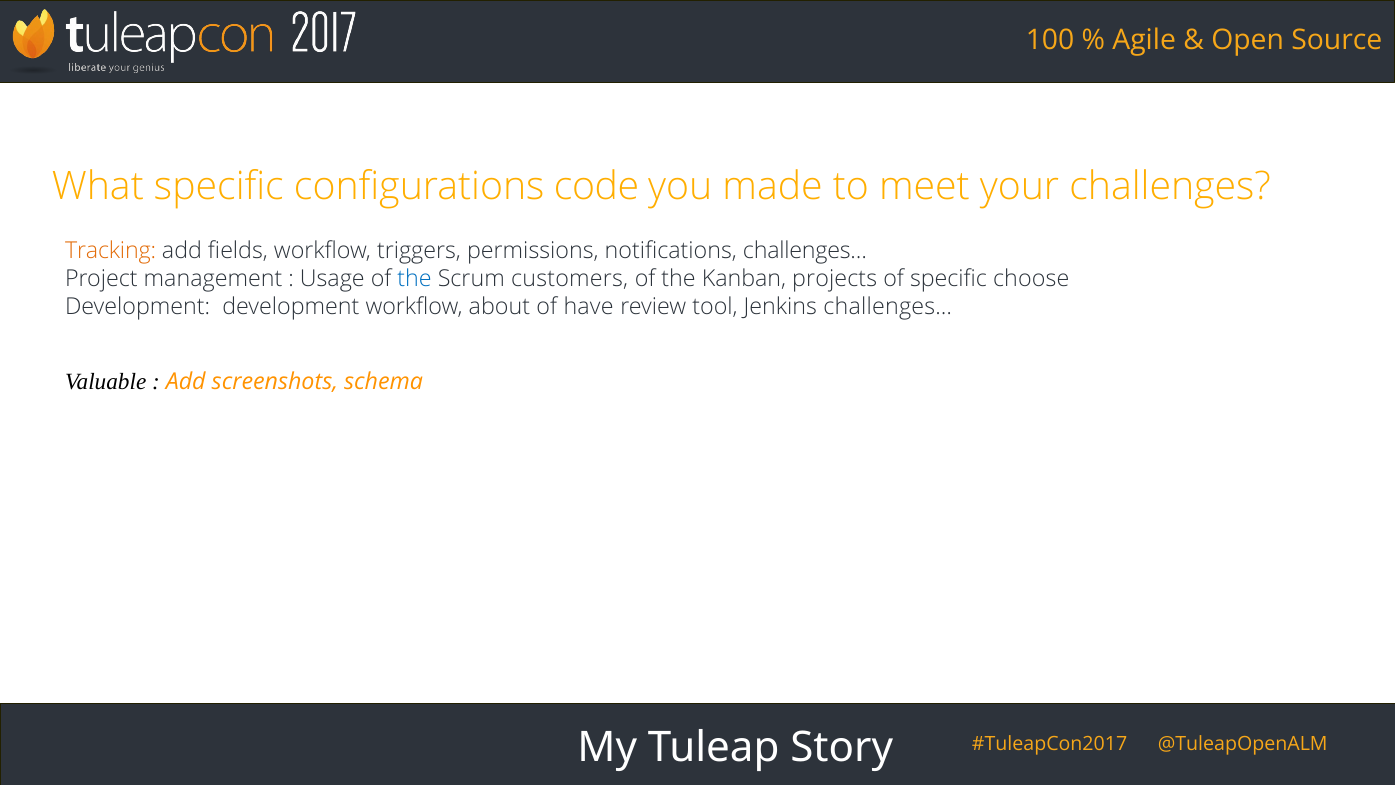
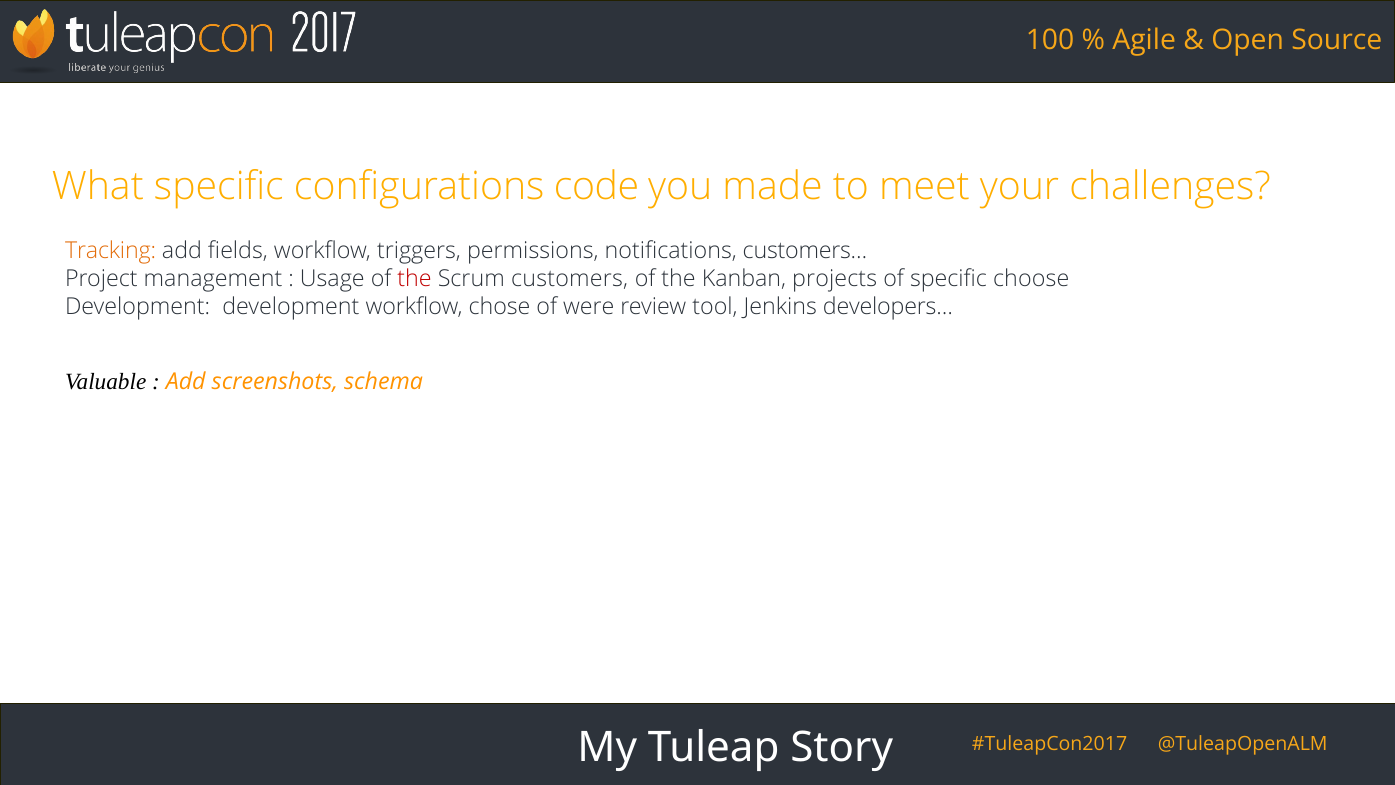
notifications challenges…: challenges… -> customers… (805, 251)
the colour: blue -> red (415, 279)
about: about -> chose (499, 307)
have: have -> were (589, 307)
Jenkins challenges…: challenges… -> developers… (888, 307)
